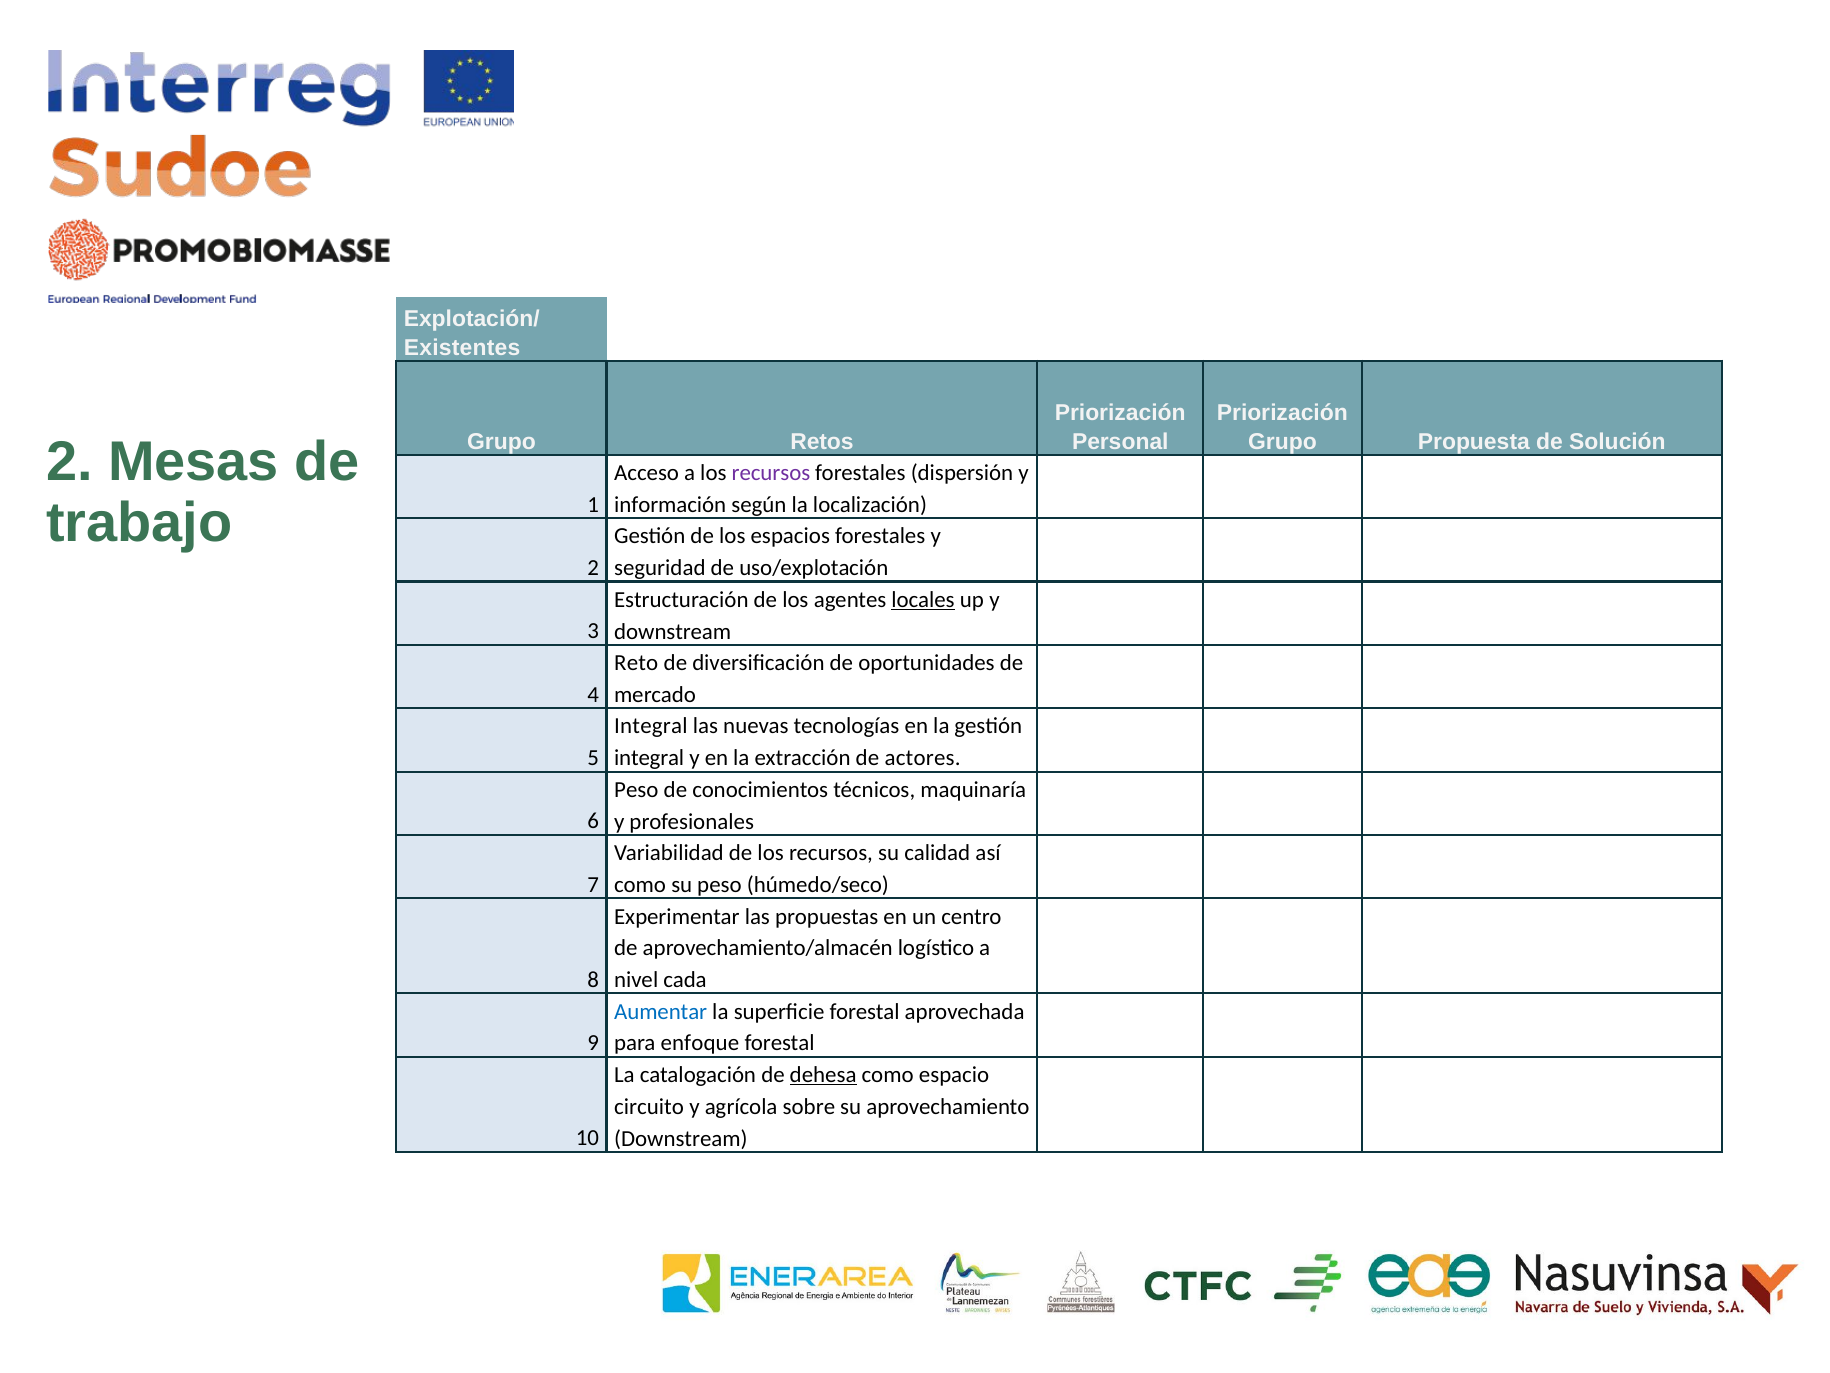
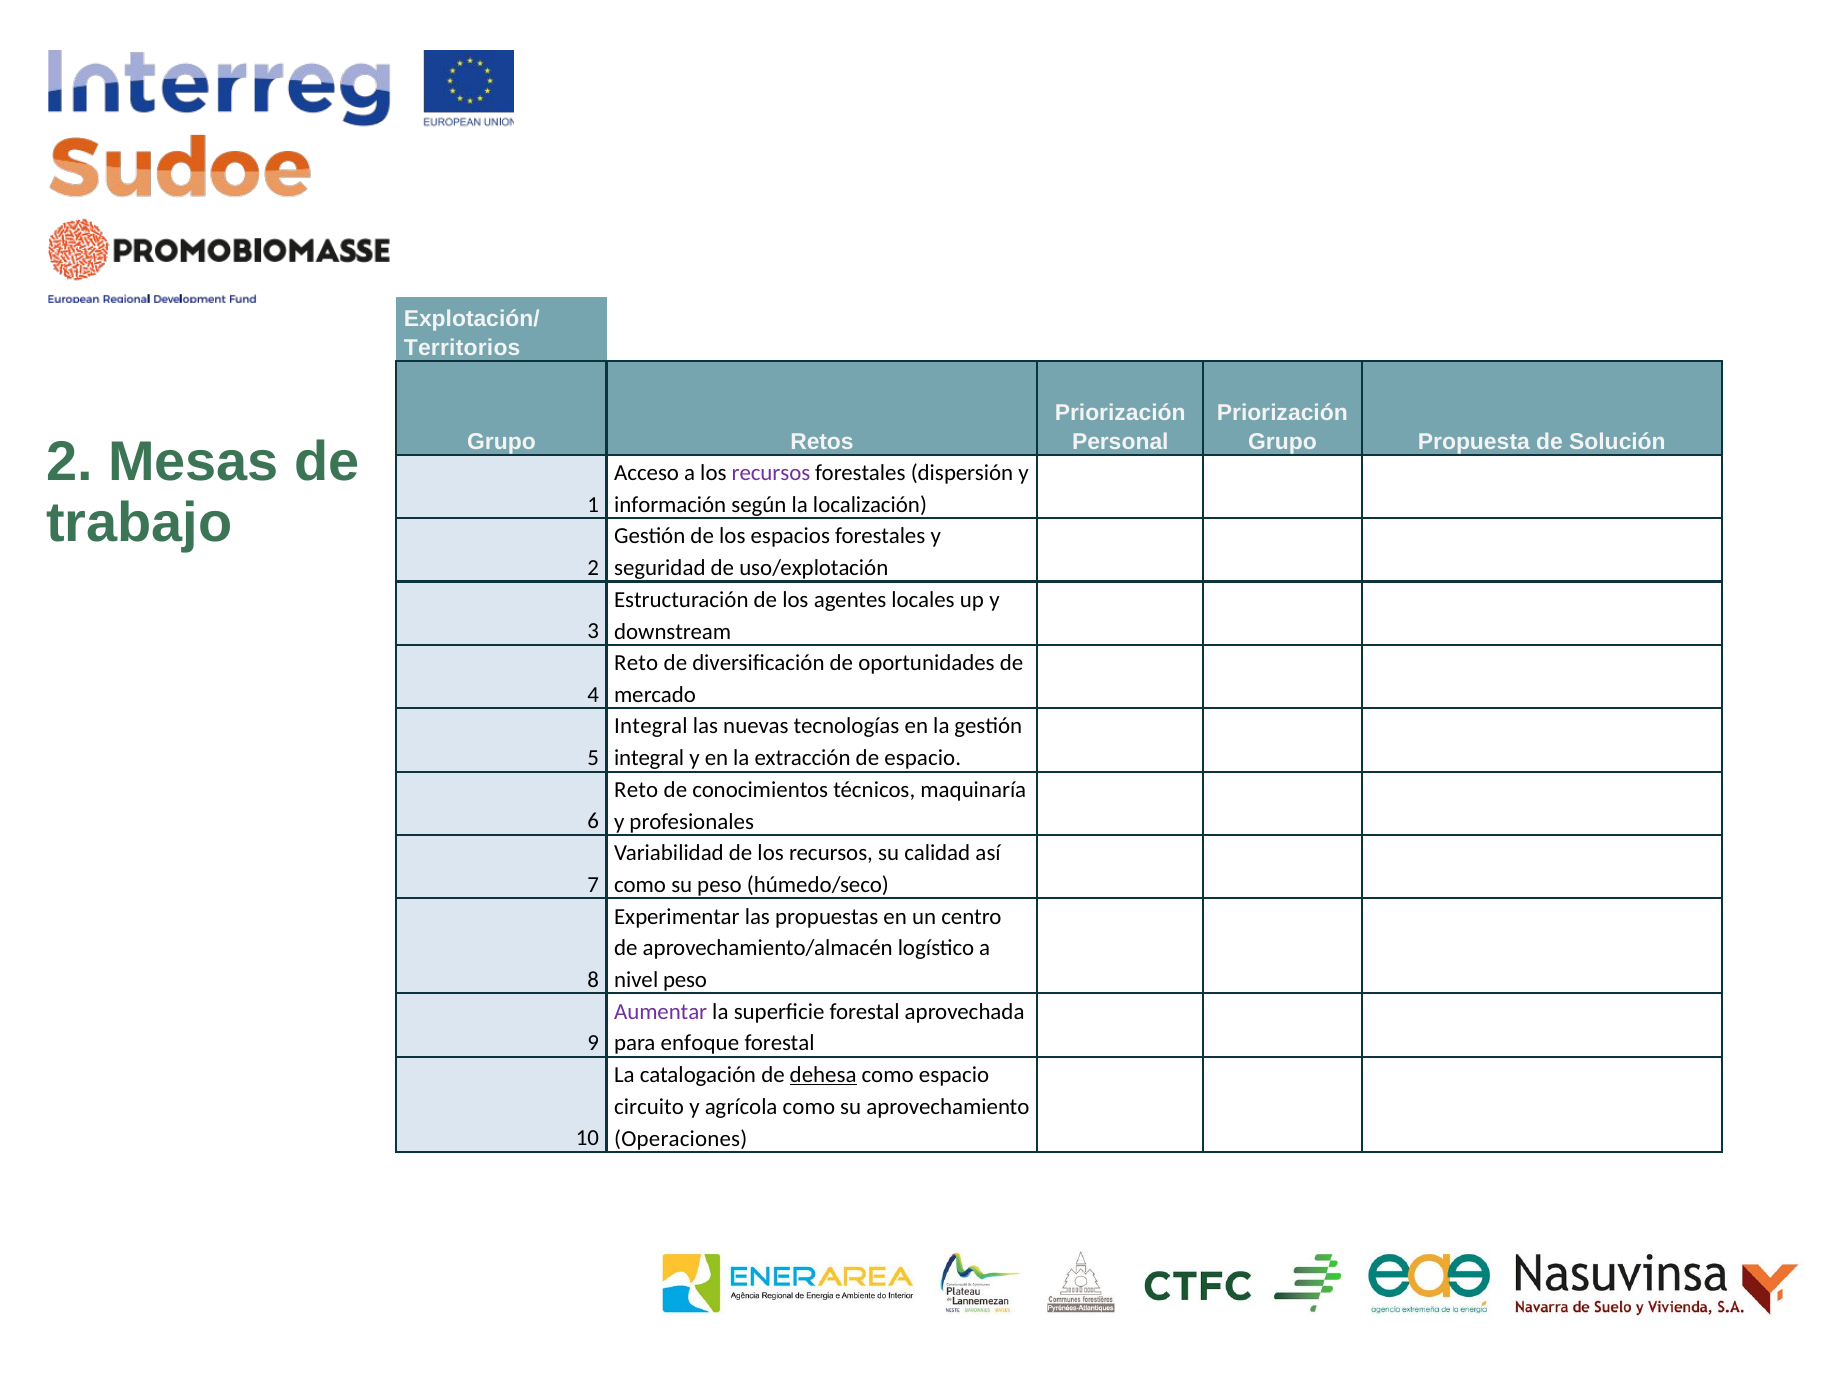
Existentes: Existentes -> Territorios (462, 348)
locales underline: present -> none (923, 600)
de actores: actores -> espacio (923, 758)
Peso: Peso -> Reto (636, 789)
nivel cada: cada -> peso (685, 980)
Aumentar colour: blue -> purple (661, 1011)
agrícola sobre: sobre -> como (809, 1106)
Downstream: Downstream -> Operaciones (681, 1138)
